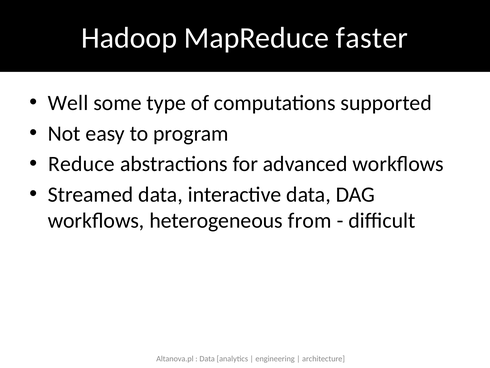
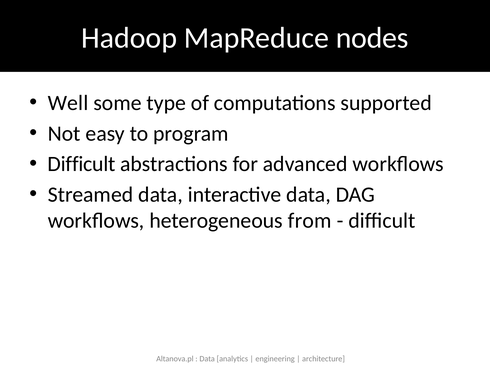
faster: faster -> nodes (372, 38)
Reduce: Reduce -> Difficult (82, 164)
